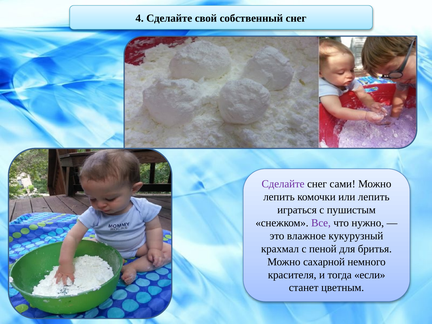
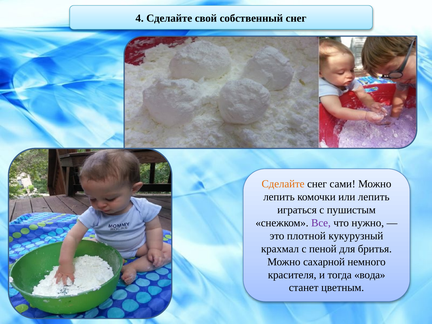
Сделайте colour: purple -> orange (283, 184)
влажное: влажное -> плотной (306, 236)
если: если -> вода (370, 275)
